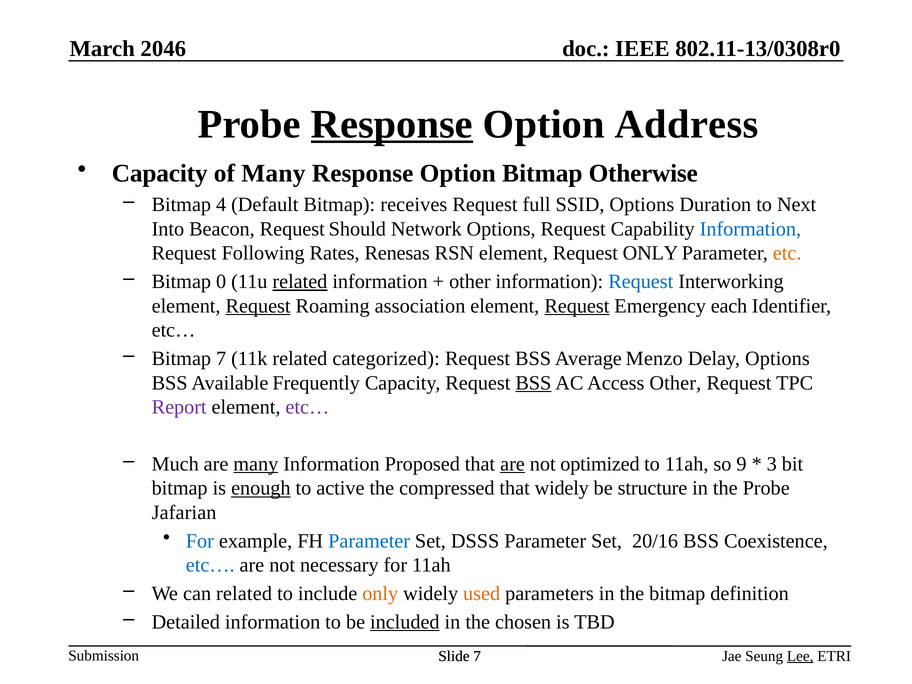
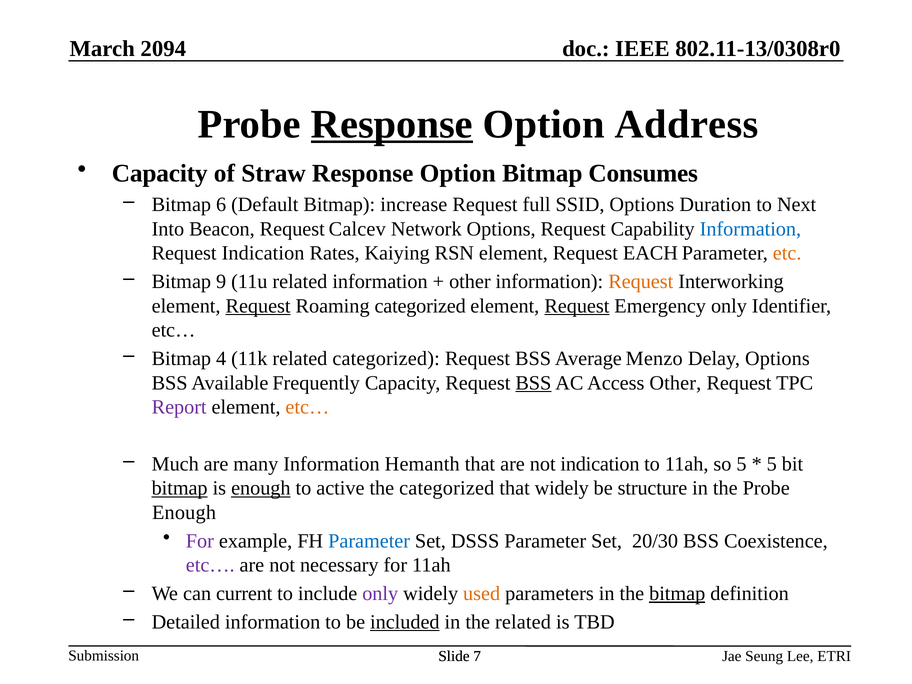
2046: 2046 -> 2094 (163, 49)
of Many: Many -> Straw (274, 174)
Otherwise: Otherwise -> Consumes (643, 174)
4: 4 -> 6 (221, 205)
receives: receives -> increase (414, 205)
Should: Should -> Calcev (357, 229)
Request Following: Following -> Indication (263, 253)
Renesas: Renesas -> Kaiying (397, 253)
Request ONLY: ONLY -> EACH (650, 253)
0: 0 -> 9 (221, 282)
related underline: present -> none (300, 282)
Request colour: blue -> orange (641, 282)
Roaming association: association -> categorized (420, 306)
Emergency each: each -> only (729, 306)
Bitmap 7: 7 -> 4 (221, 359)
etc… colour: purple -> orange (307, 407)
many underline: present -> none (256, 464)
Proposed: Proposed -> Hemanth (422, 464)
are underline: present -> none (513, 464)
not optimized: optimized -> indication (600, 464)
so 9: 9 -> 5 (742, 464)
3: 3 -> 5 (772, 464)
bitmap underline: none -> present (180, 488)
the compressed: compressed -> categorized (447, 488)
Jafarian: Jafarian -> Enough (184, 513)
For colour: blue -> purple (200, 541)
20/16: 20/16 -> 20/30 (655, 541)
etc… colour: blue -> purple (210, 565)
can related: related -> current (244, 594)
only colour: orange -> purple (380, 594)
bitmap underline: none -> present (677, 594)
the chosen: chosen -> related (523, 622)
Lee underline: present -> none (800, 656)
